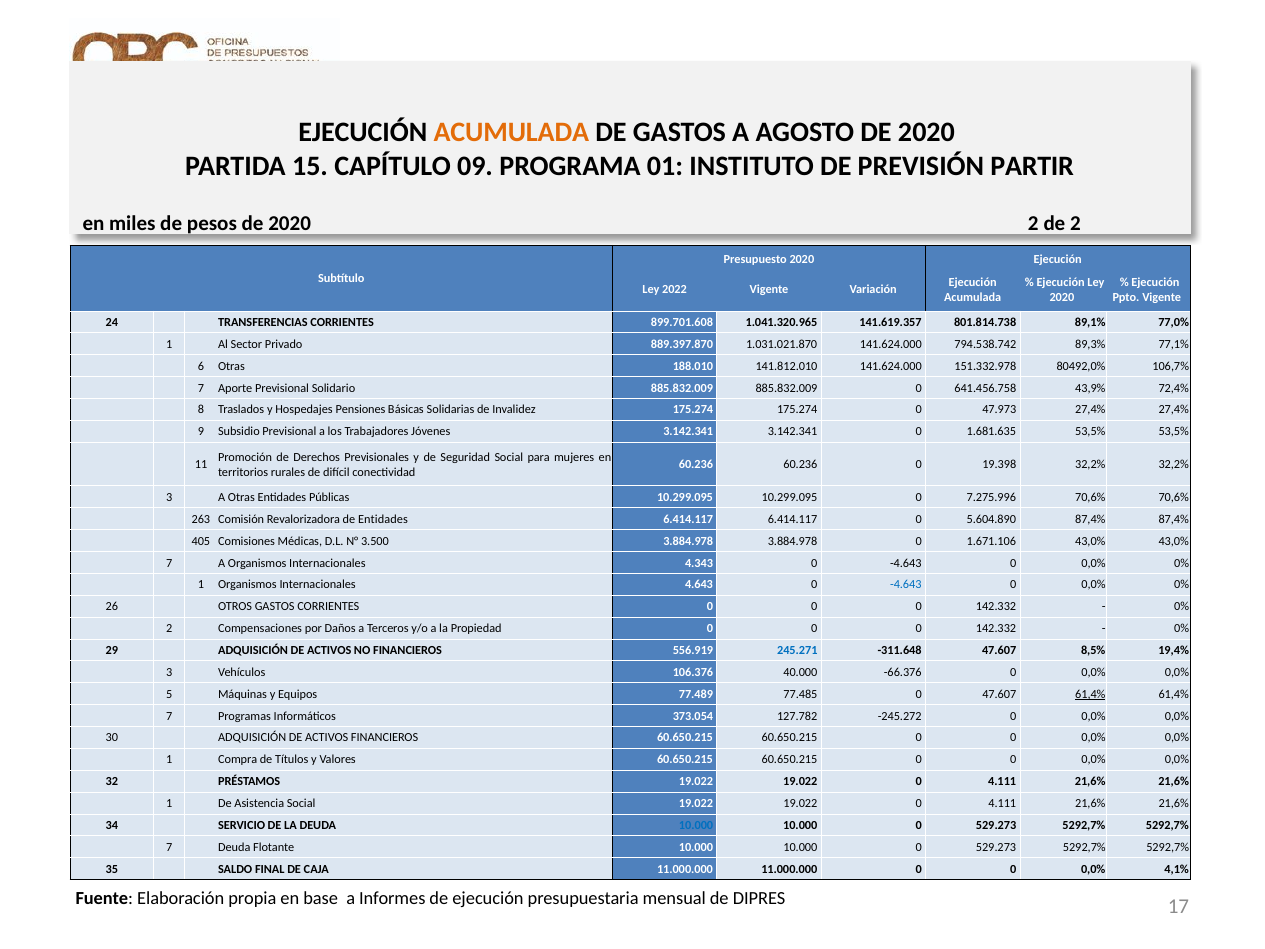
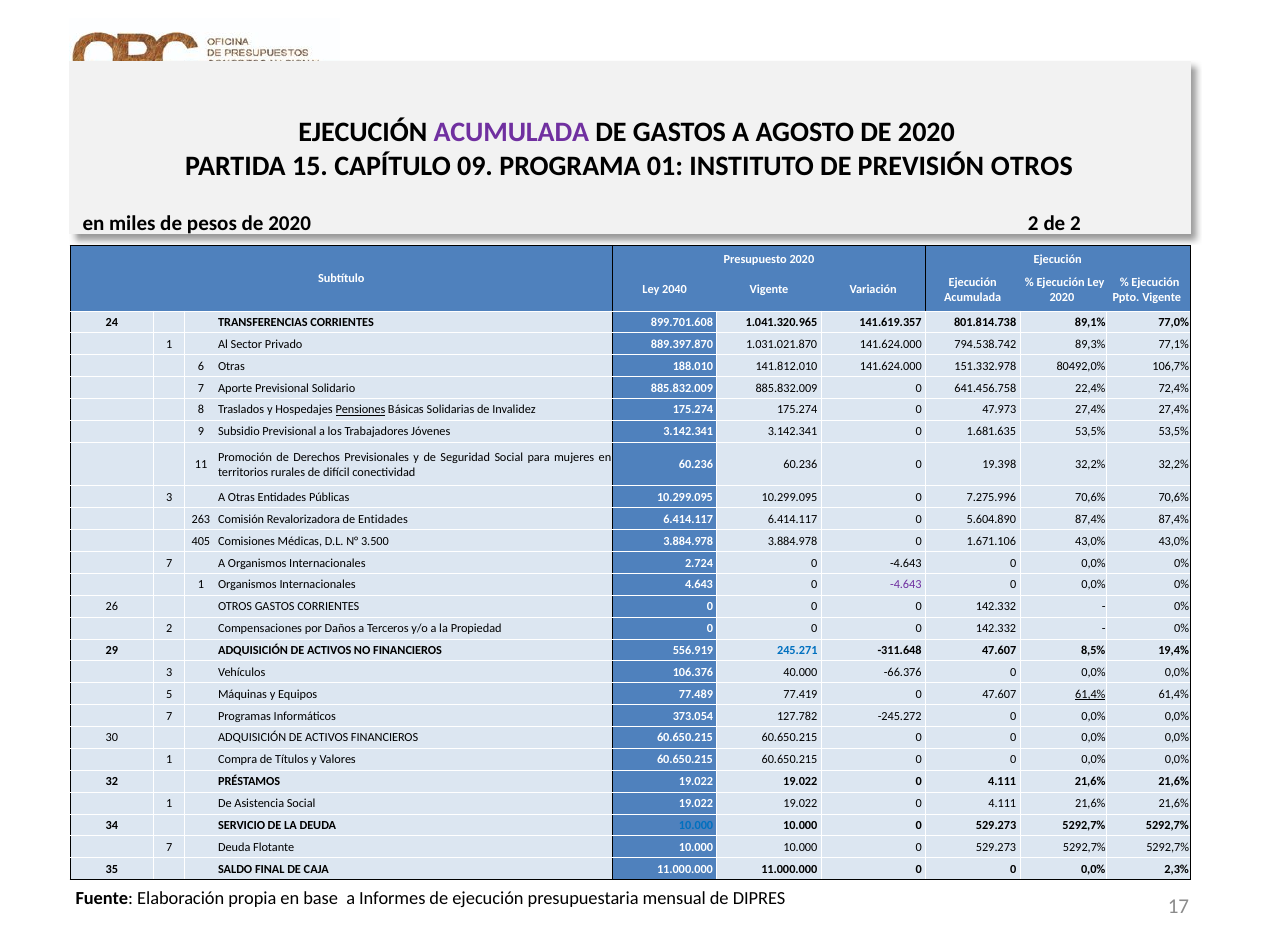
ACUMULADA colour: orange -> purple (511, 133)
PREVISIÓN PARTIR: PARTIR -> OTROS (1032, 166)
2022: 2022 -> 2040 (674, 290)
43,9%: 43,9% -> 22,4% (1090, 388)
Pensiones underline: none -> present (361, 410)
4.343: 4.343 -> 2.724 (699, 563)
-4.643 colour: blue -> purple (906, 585)
77.485: 77.485 -> 77.419 (800, 694)
4,1%: 4,1% -> 2,3% (1177, 869)
